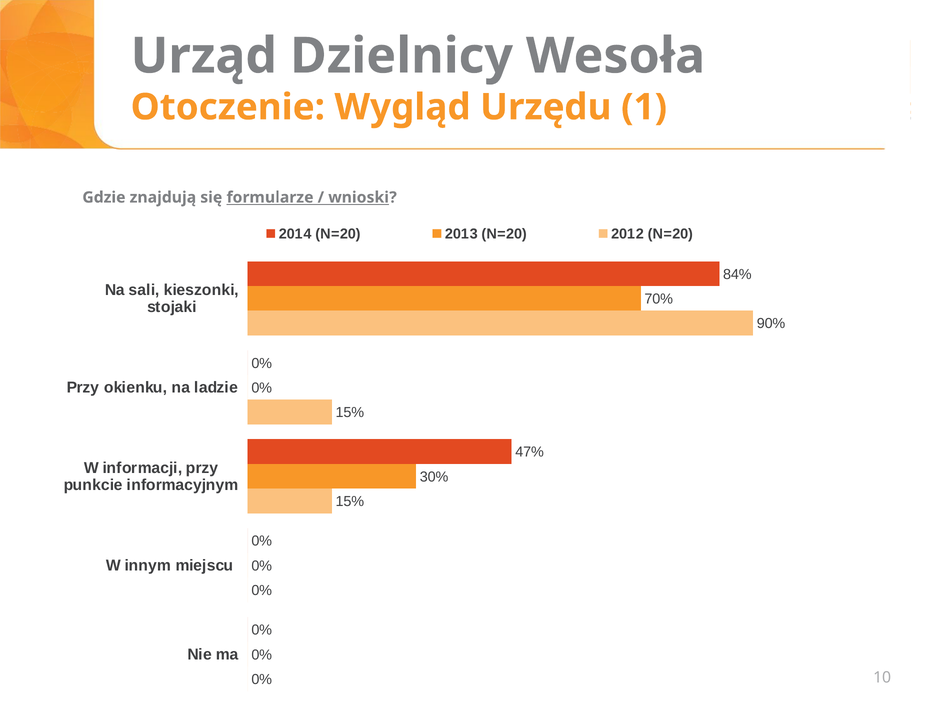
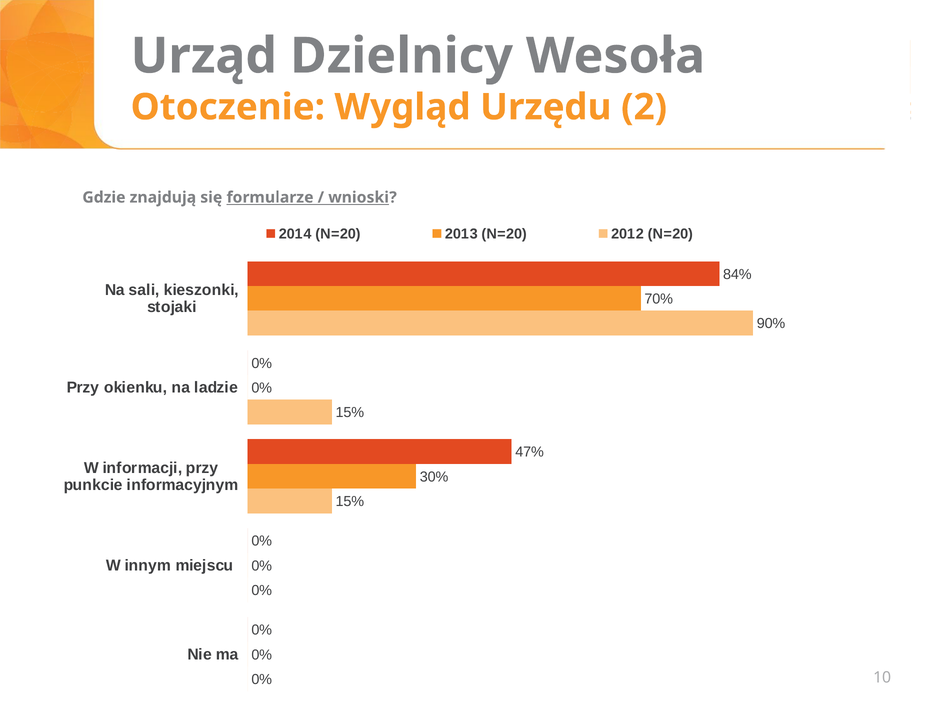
1: 1 -> 2 (644, 107)
